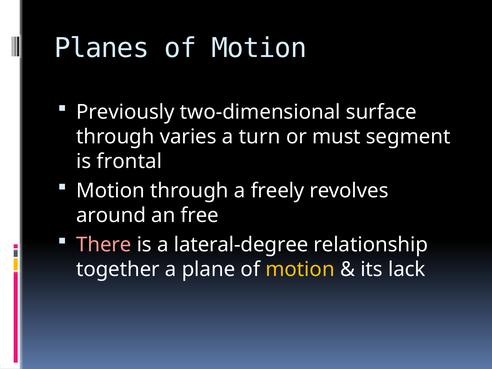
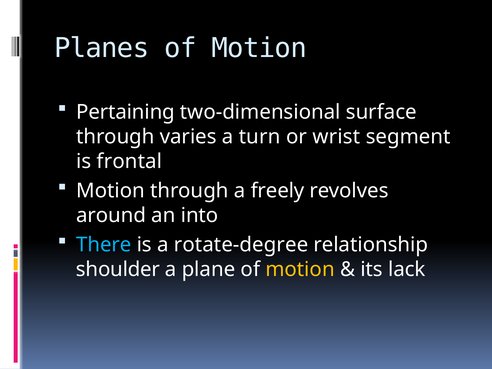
Previously: Previously -> Pertaining (125, 112)
must: must -> wrist (336, 137)
free: free -> into (200, 215)
There colour: pink -> light blue (104, 245)
lateral-degree: lateral-degree -> rotate-degree (241, 245)
together: together -> shoulder (118, 269)
